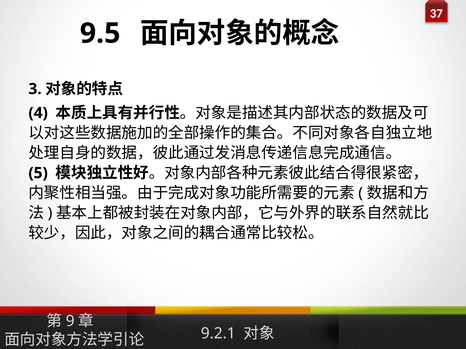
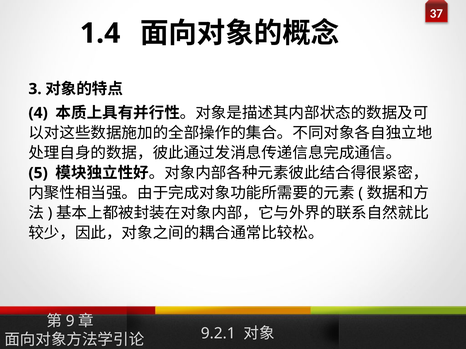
9.5: 9.5 -> 1.4 (100, 33)
